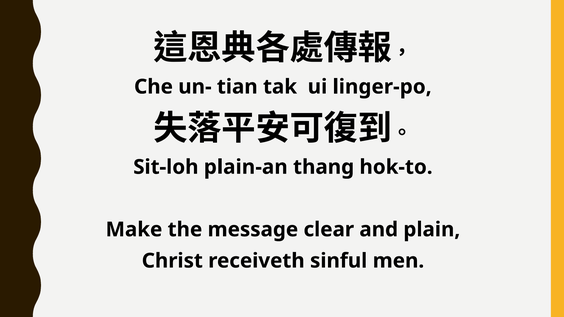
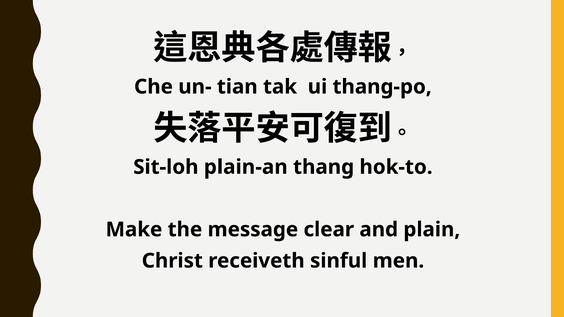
linger-po: linger-po -> thang-po (382, 87)
